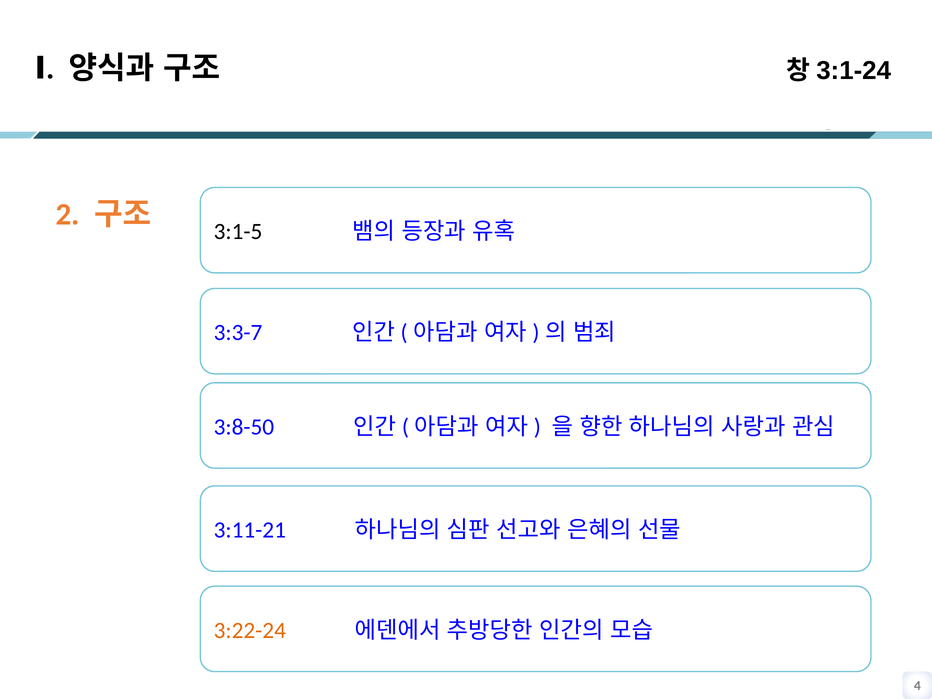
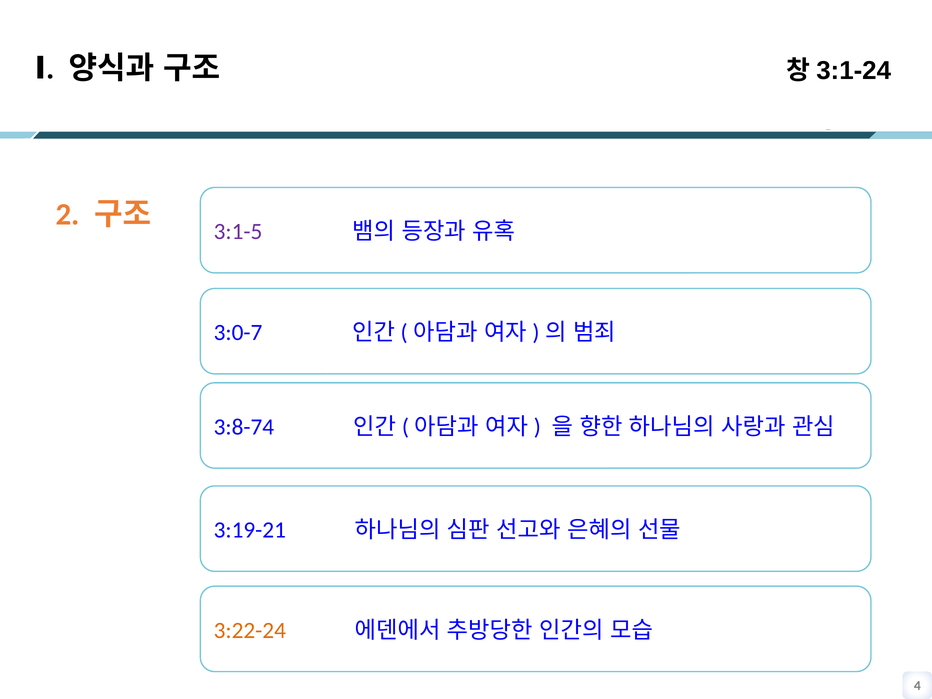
3:1-5 colour: black -> purple (238, 232)
3:3-7: 3:3-7 -> 3:0-7 (238, 333)
3:8-50: 3:8-50 -> 3:8-74 (244, 427)
3:11-21: 3:11-21 -> 3:19-21 (250, 530)
